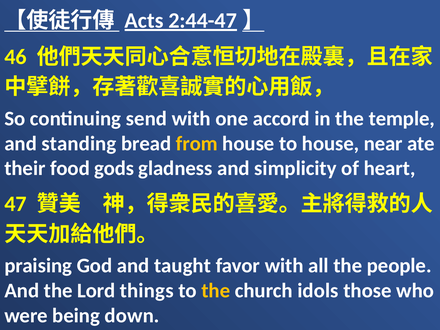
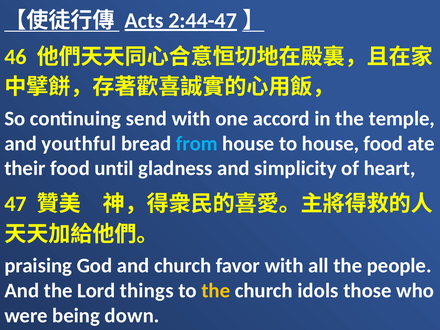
standing: standing -> youthful (79, 144)
from colour: yellow -> light blue (197, 144)
house near: near -> food (383, 144)
gods: gods -> until (114, 168)
and taught: taught -> church (183, 266)
